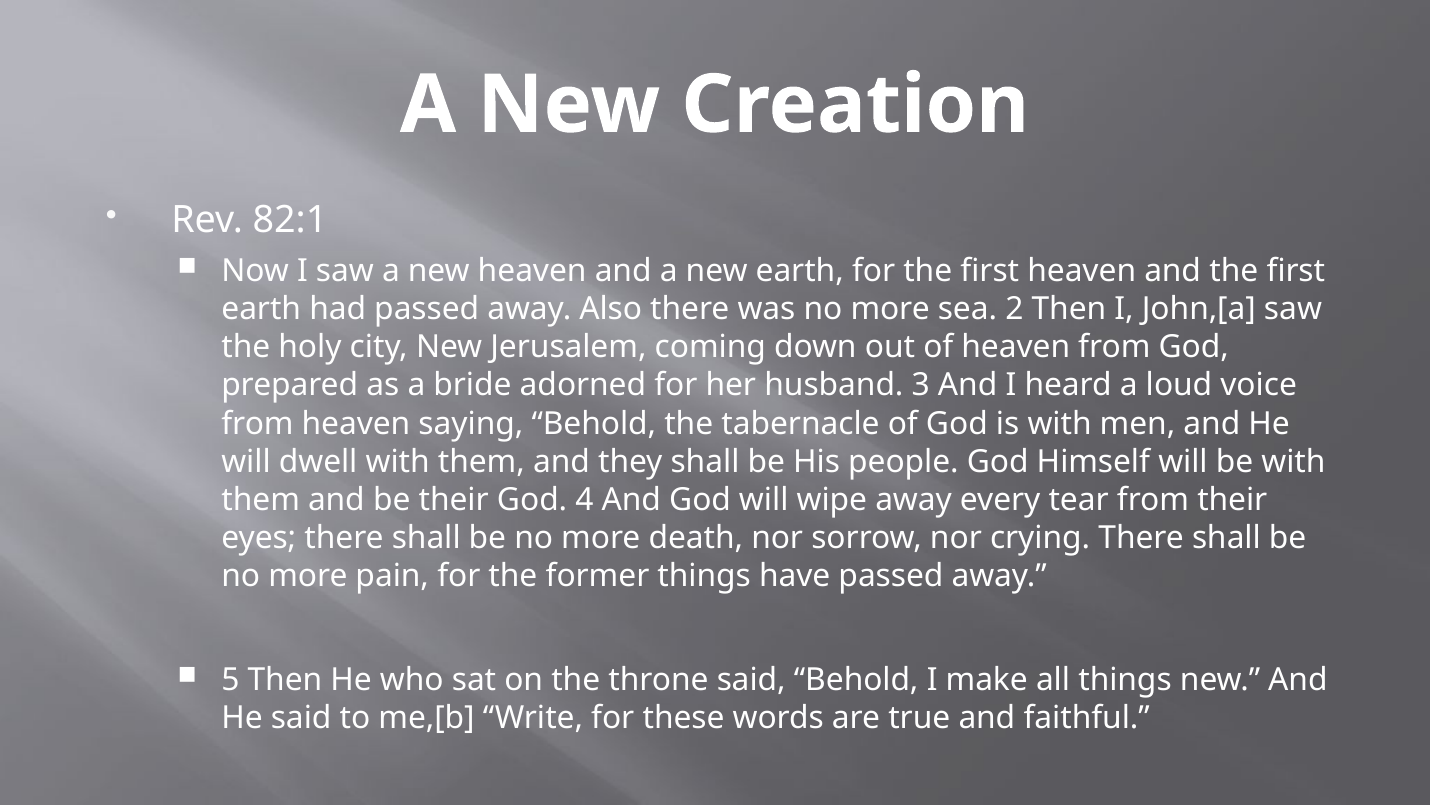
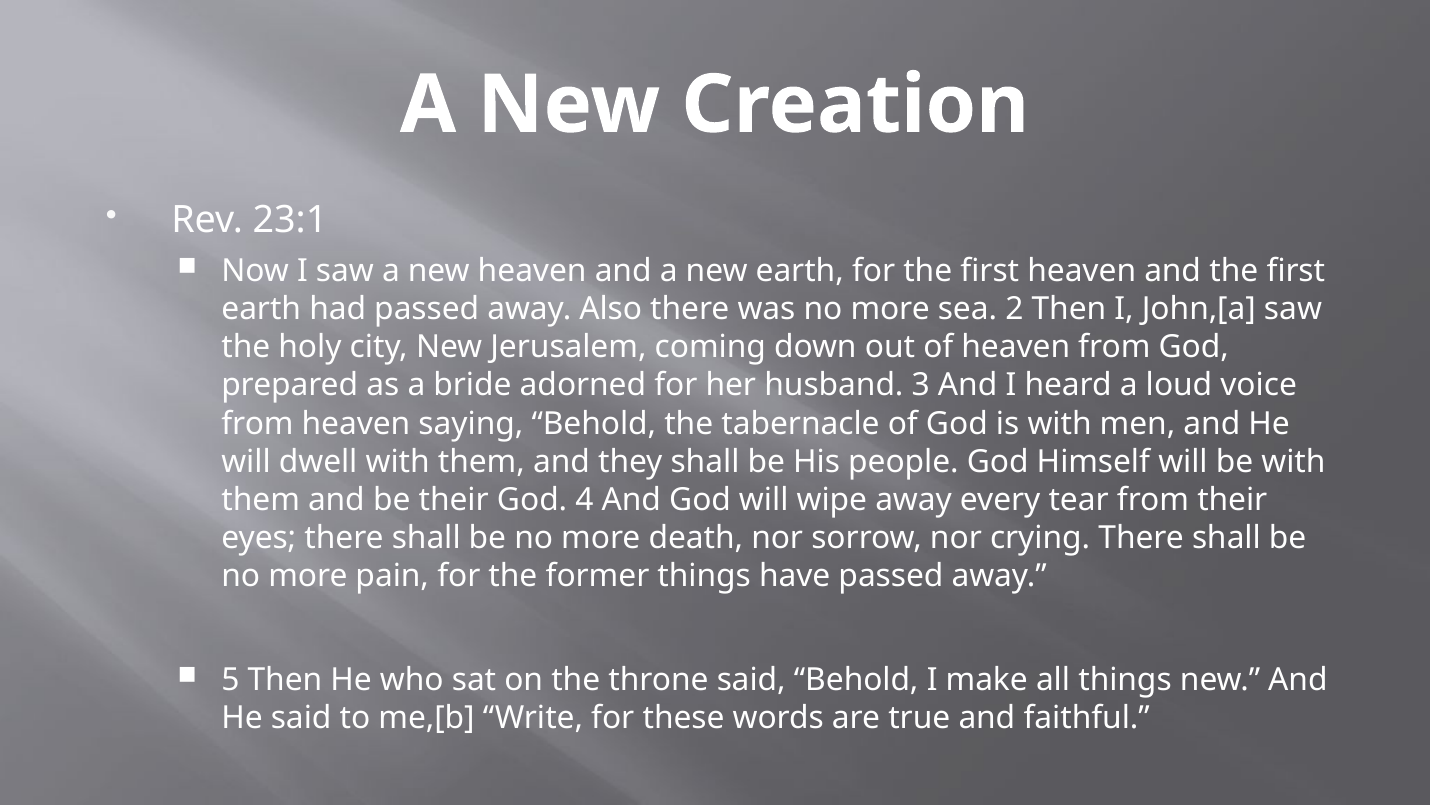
82:1: 82:1 -> 23:1 (290, 220)
